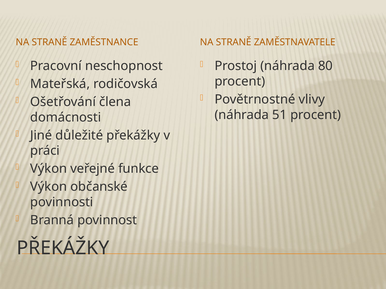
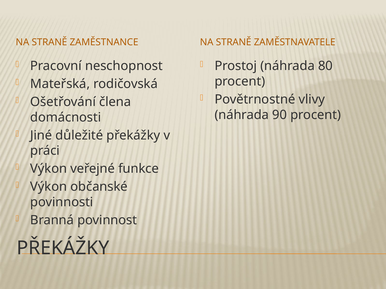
51: 51 -> 90 (280, 115)
